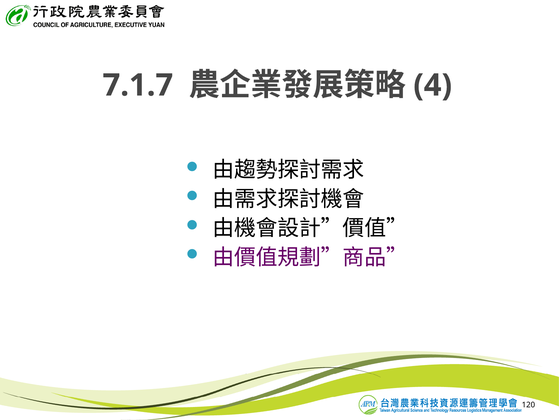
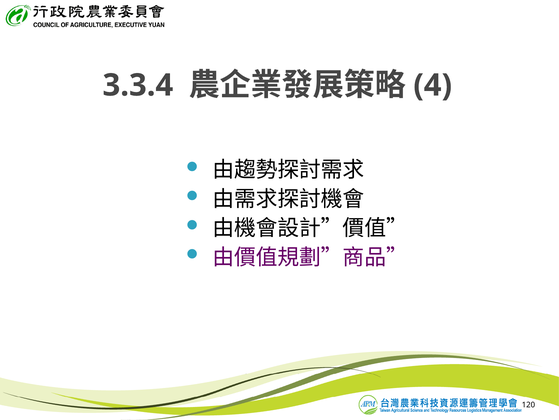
7.1.7: 7.1.7 -> 3.3.4 (138, 85)
